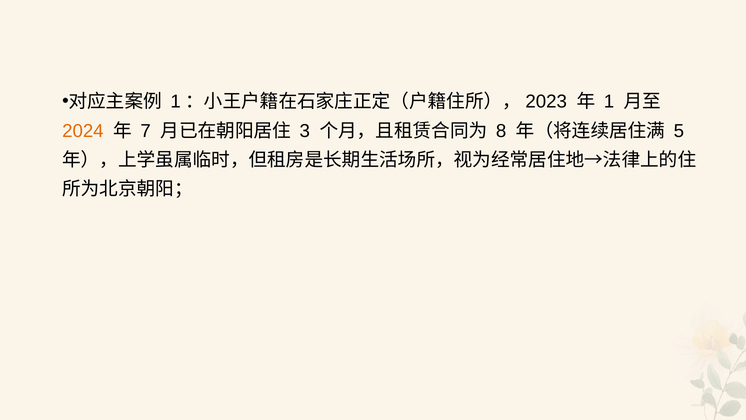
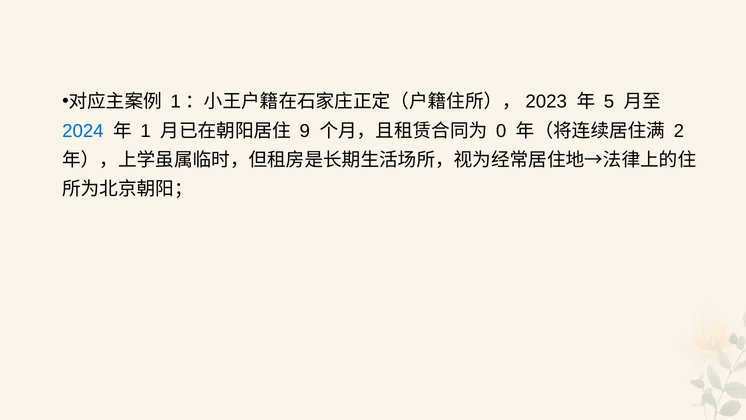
1: 1 -> 5 (609, 102)
2024 colour: orange -> blue (83, 131)
7: 7 -> 1 (146, 131)
3: 3 -> 9 (305, 131)
8: 8 -> 0 (501, 131)
5: 5 -> 2 (679, 131)
